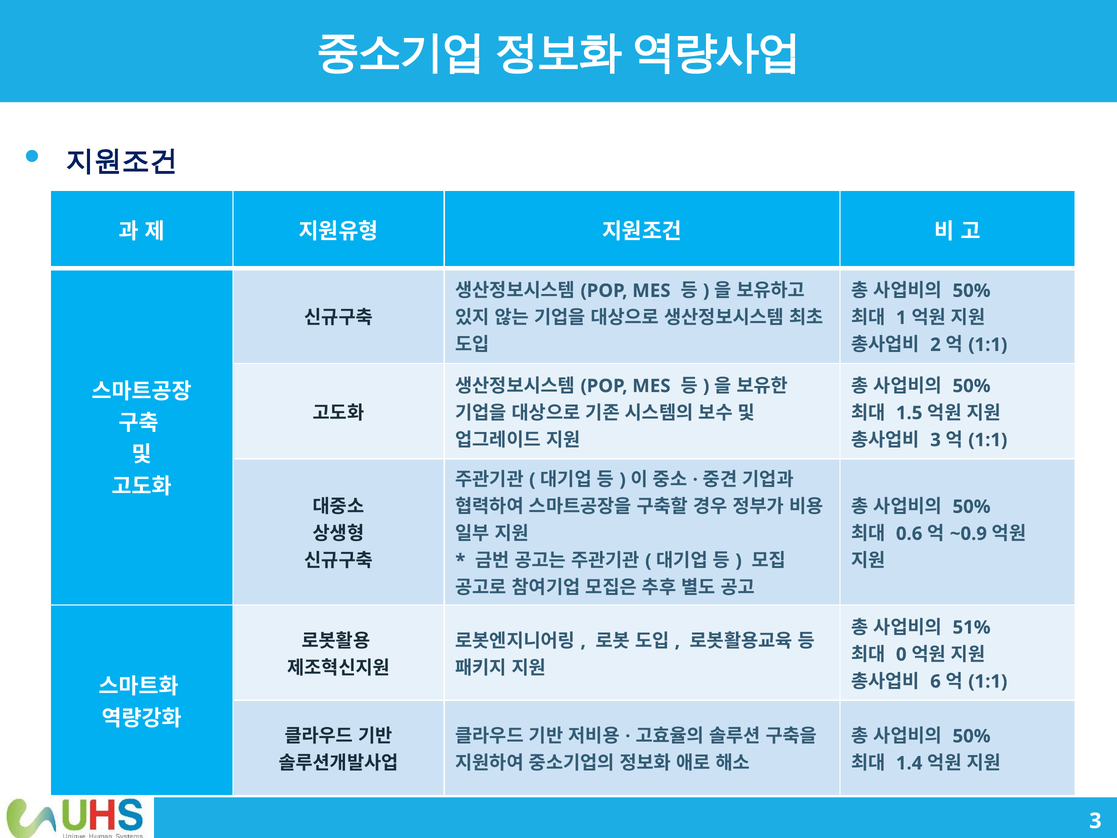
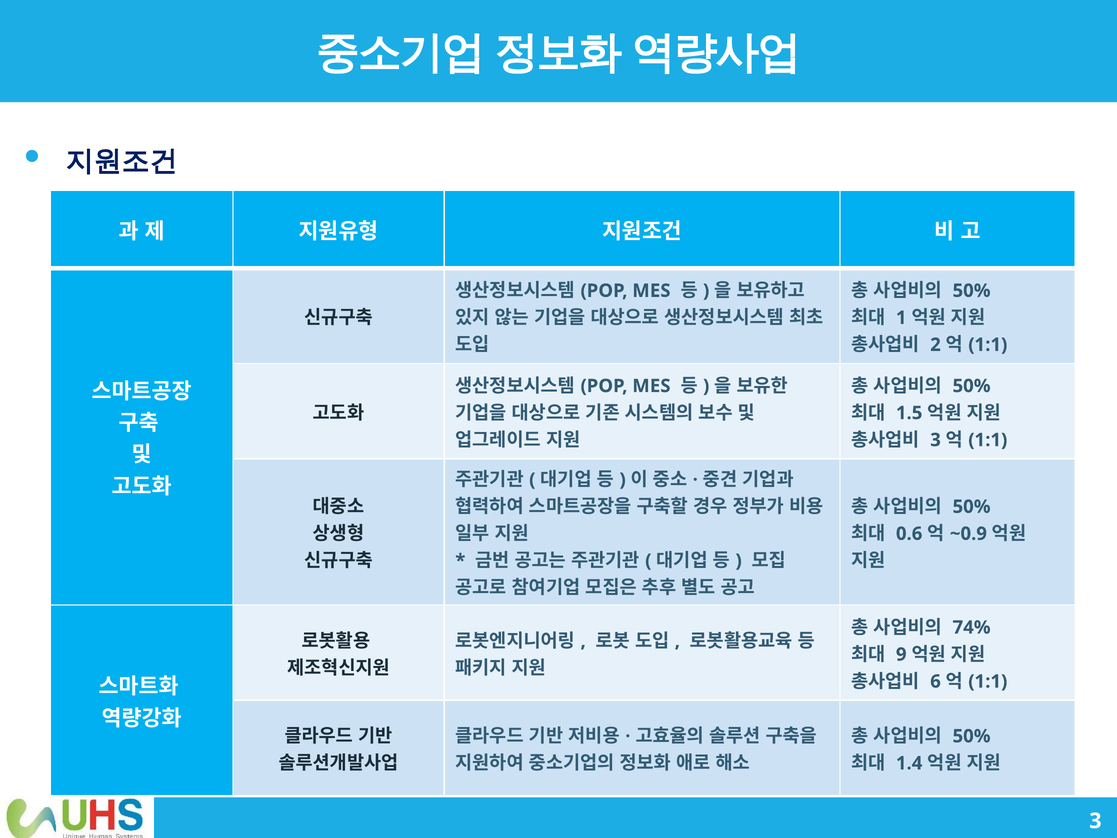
51%: 51% -> 74% (972, 627)
0: 0 -> 9 (901, 654)
